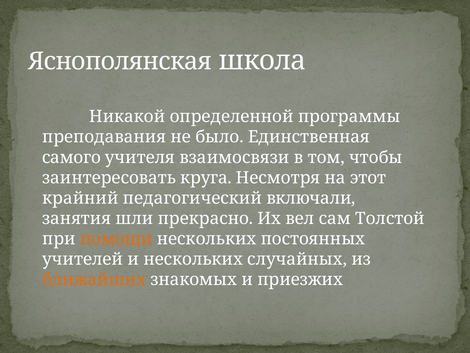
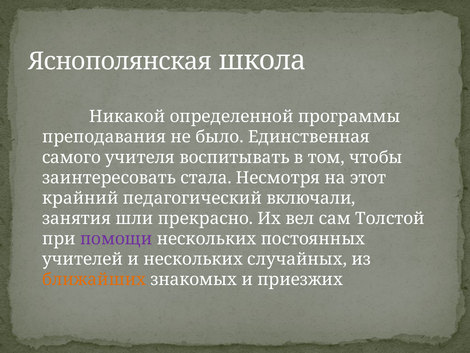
взаимосвязи: взаимосвязи -> воспитывать (234, 157)
круга: круга -> стала (206, 178)
помощи colour: orange -> purple (116, 239)
